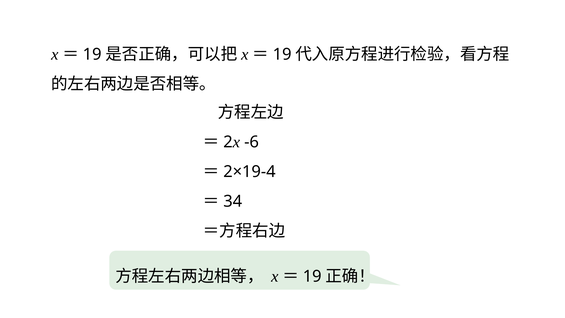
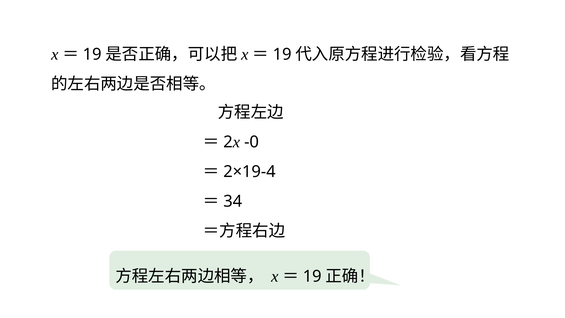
-6: -6 -> -0 (252, 142)
